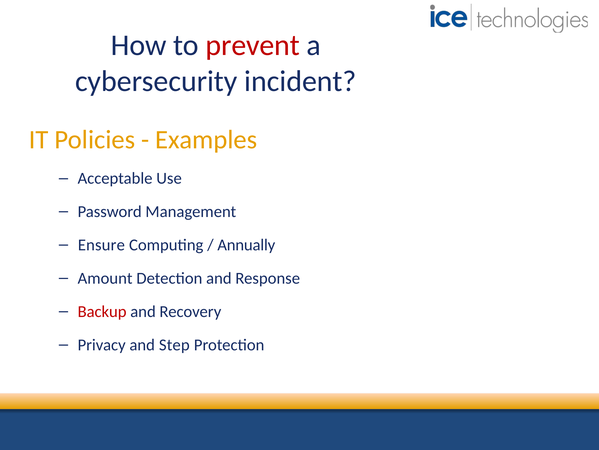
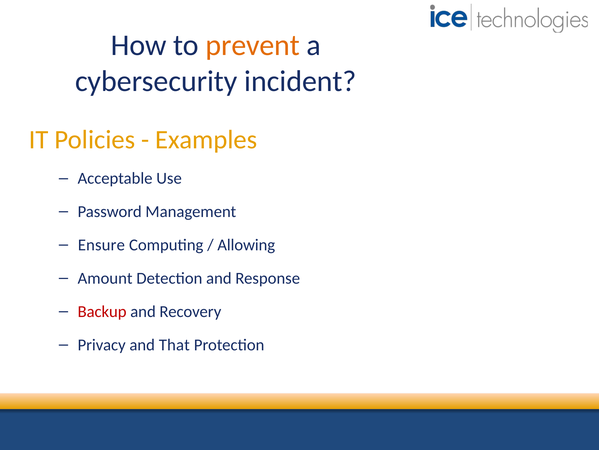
prevent colour: red -> orange (253, 45)
Annually: Annually -> Allowing (246, 245)
Step: Step -> That (174, 345)
